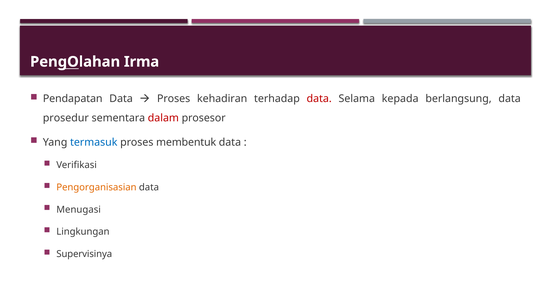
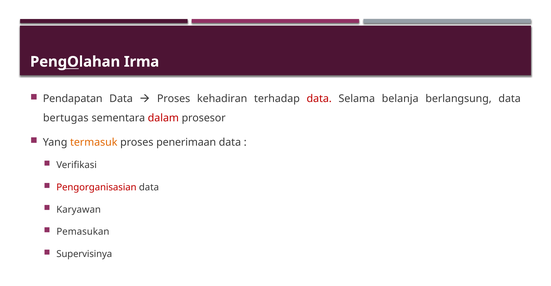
kepada: kepada -> belanja (400, 99)
prosedur: prosedur -> bertugas (66, 118)
termasuk colour: blue -> orange (94, 142)
membentuk: membentuk -> penerimaan (186, 142)
Pengorganisasian colour: orange -> red (96, 187)
Menugasi: Menugasi -> Karyawan (79, 210)
Lingkungan: Lingkungan -> Pemasukan (83, 232)
